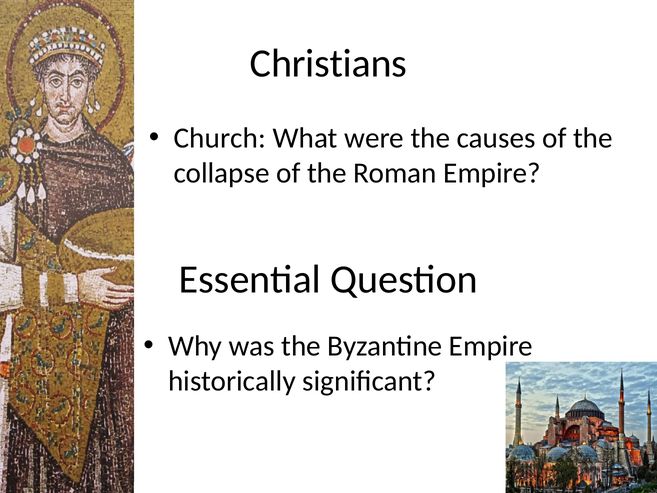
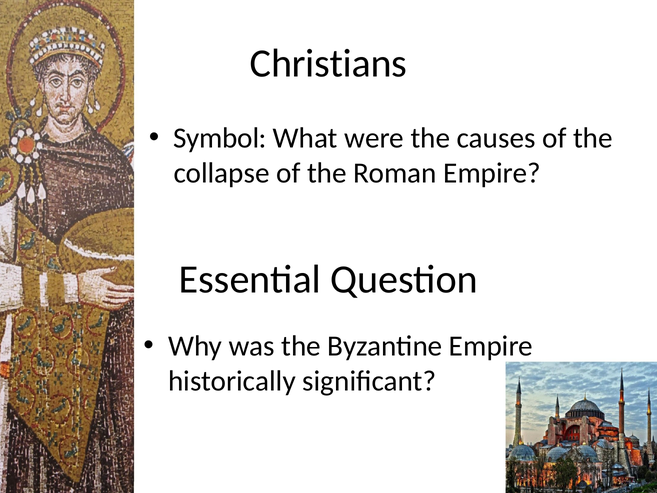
Church: Church -> Symbol (220, 138)
